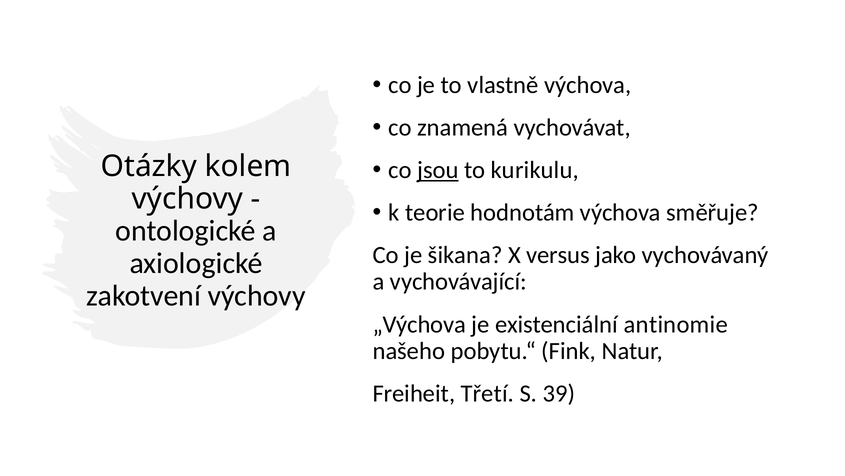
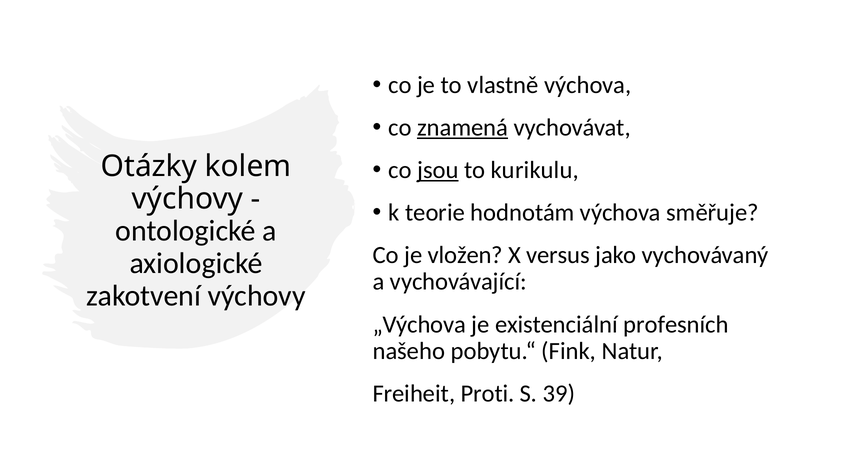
znamená underline: none -> present (463, 127)
šikana: šikana -> vložen (465, 255)
antinomie: antinomie -> profesních (676, 324)
Třetí: Třetí -> Proti (488, 393)
